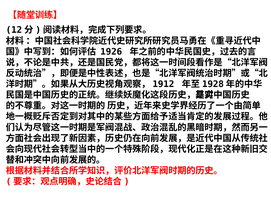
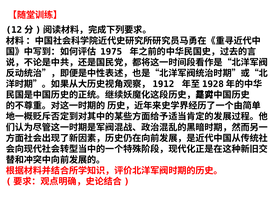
1926: 1926 -> 1975 (111, 52)
